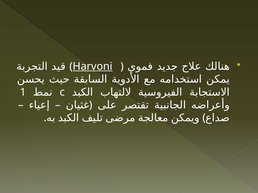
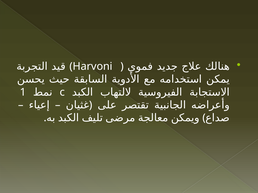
Harvoni underline: present -> none (93, 67)
